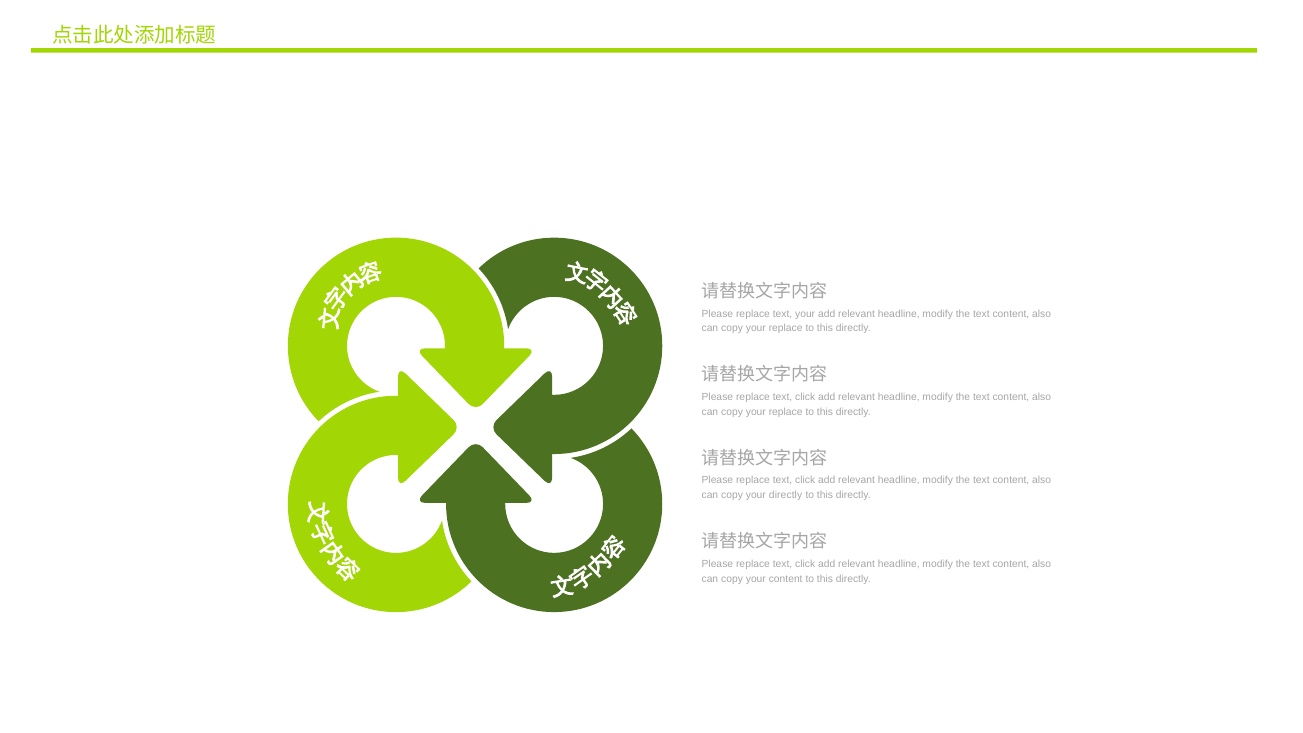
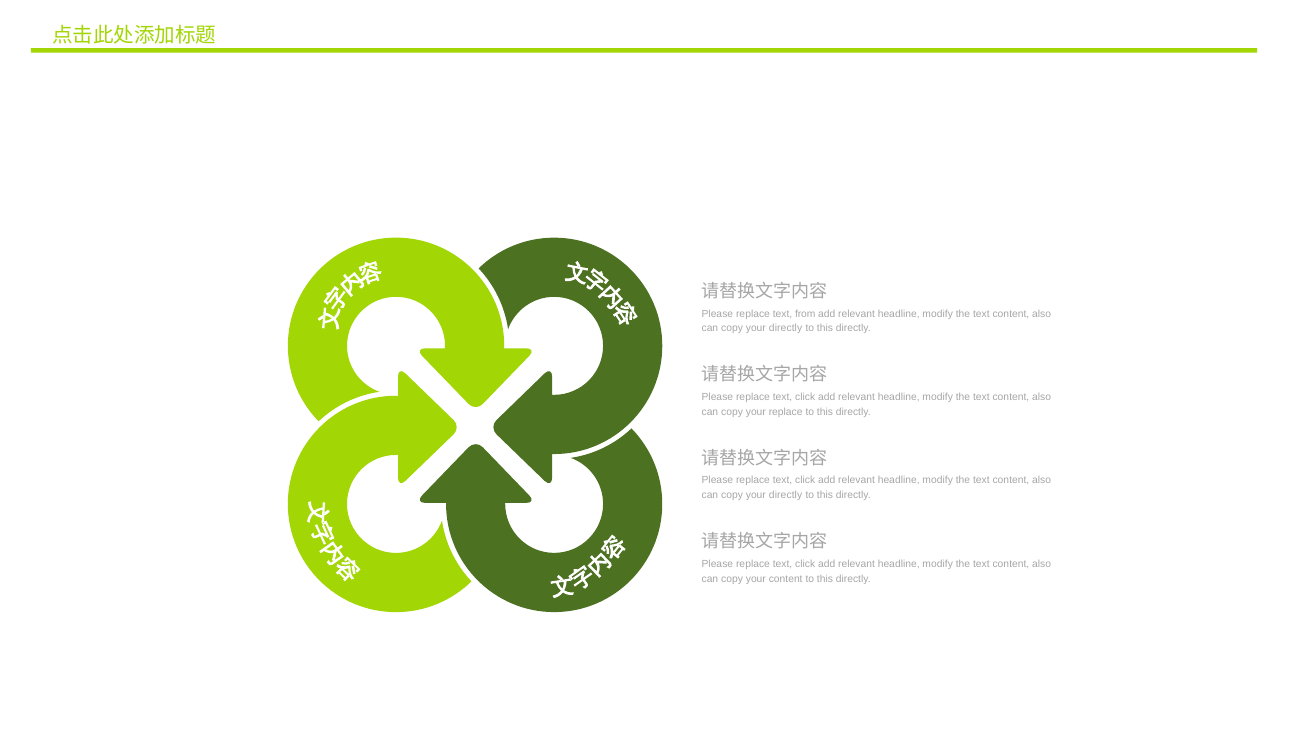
text your: your -> from (805, 314)
replace: replace -> directly (786, 328)
